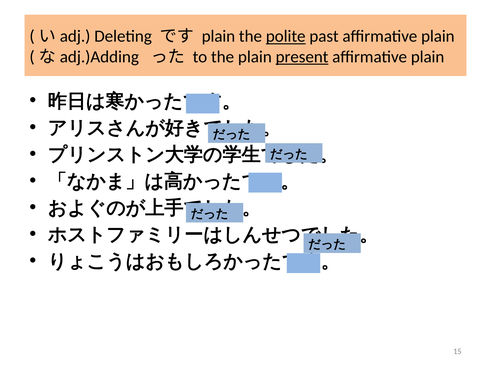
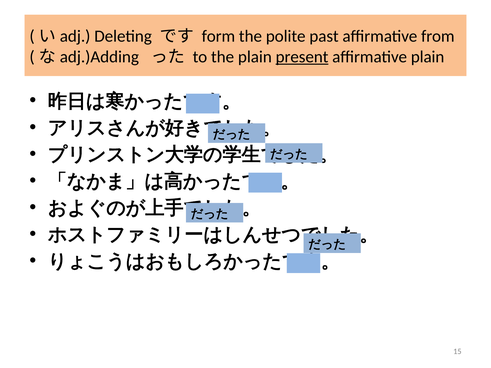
plain: plain -> form (218, 36)
polite underline: present -> none (286, 36)
past affirmative plain: plain -> from (438, 36)
